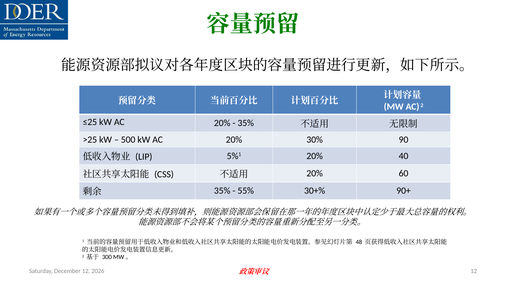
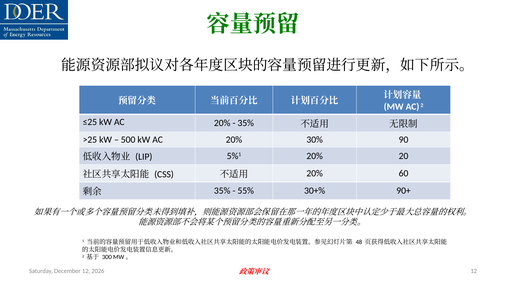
40: 40 -> 20 (404, 156)
